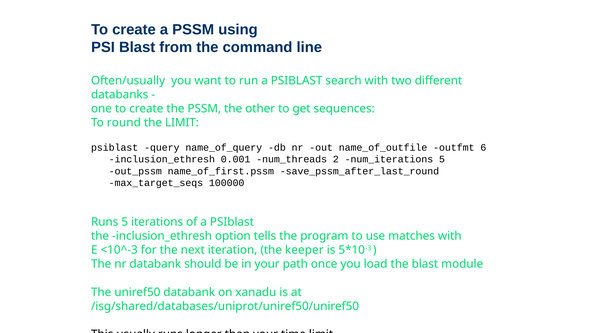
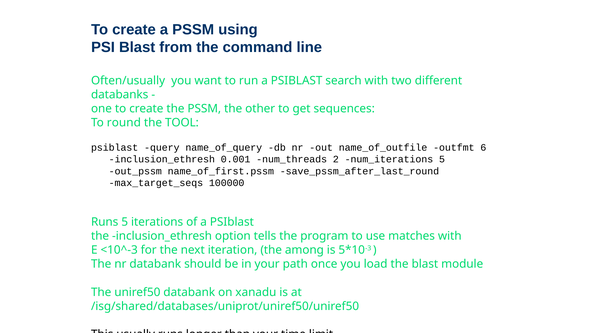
the LIMIT: LIMIT -> TOOL (182, 123)
keeper: keeper -> among (304, 250)
